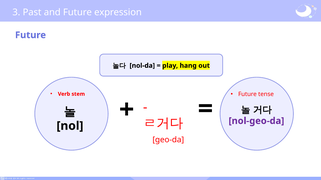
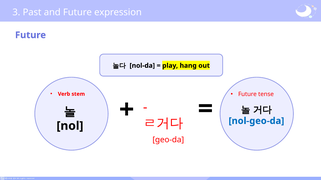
nol-geo-da colour: purple -> blue (256, 121)
